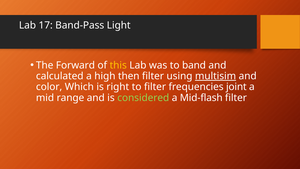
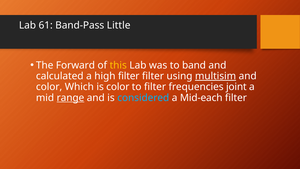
17: 17 -> 61 (46, 25)
Light: Light -> Little (119, 25)
high then: then -> filter (129, 76)
is right: right -> color (118, 87)
range underline: none -> present (70, 98)
considered colour: light green -> light blue (143, 98)
Mid-flash: Mid-flash -> Mid-each (201, 98)
